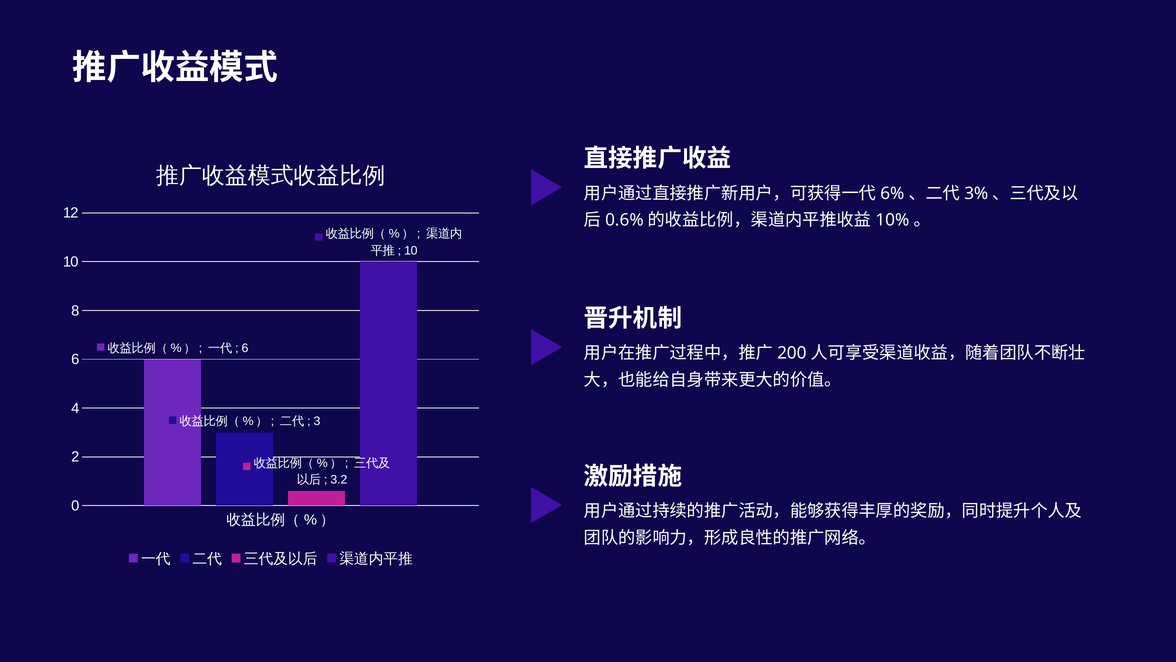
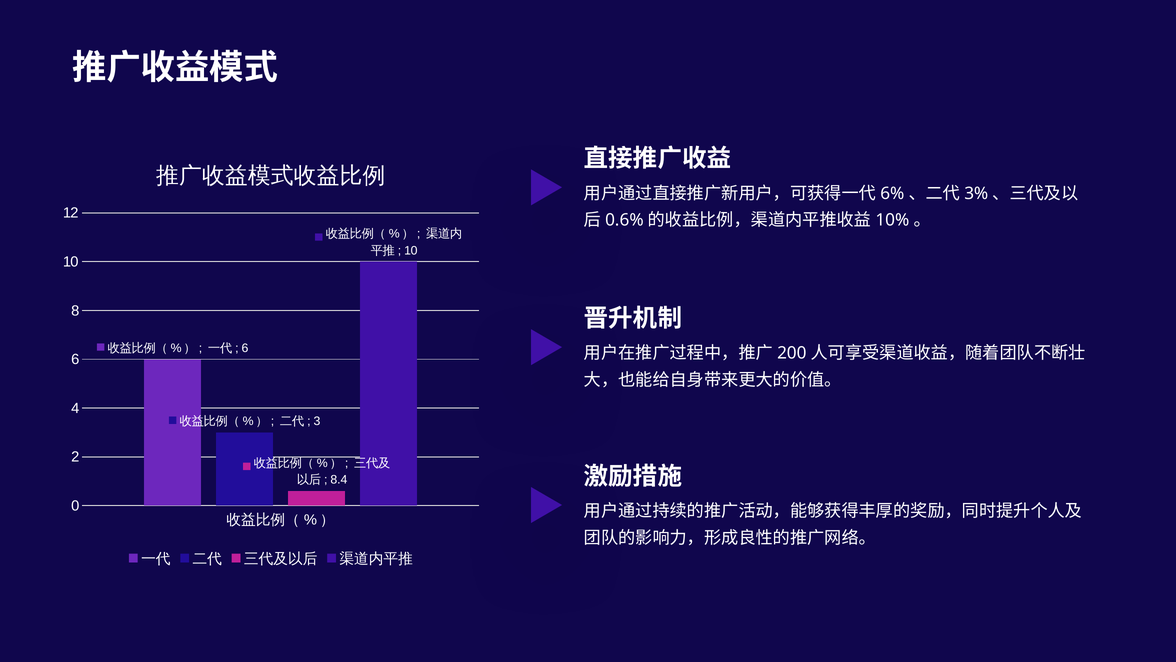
3.2: 3.2 -> 8.4 (339, 479)
